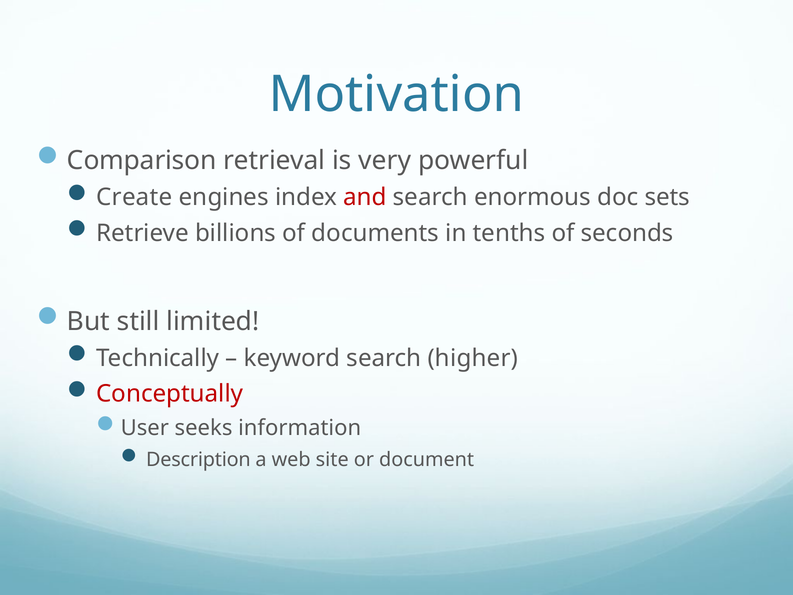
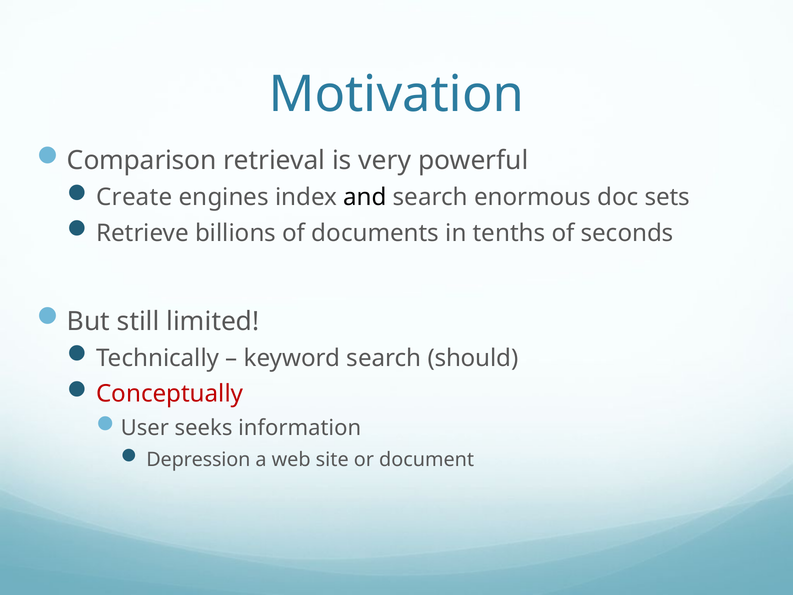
and colour: red -> black (365, 197)
higher: higher -> should (473, 358)
Description: Description -> Depression (198, 459)
